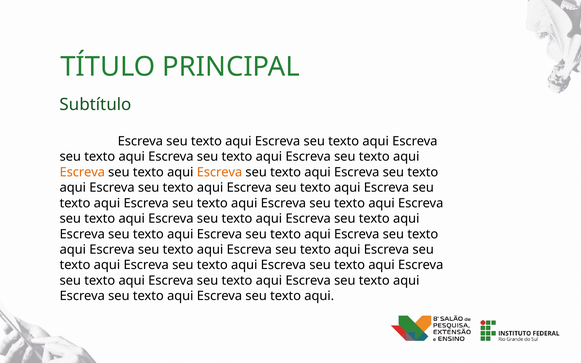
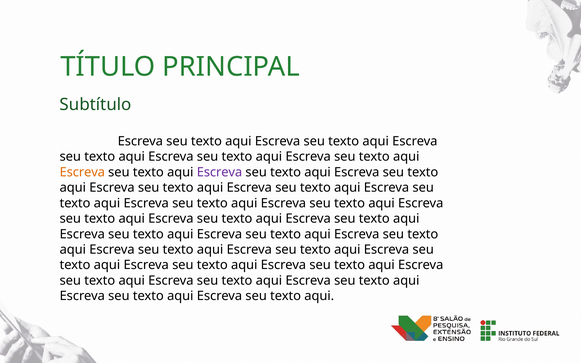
Escreva colour: orange -> purple (219, 172)
